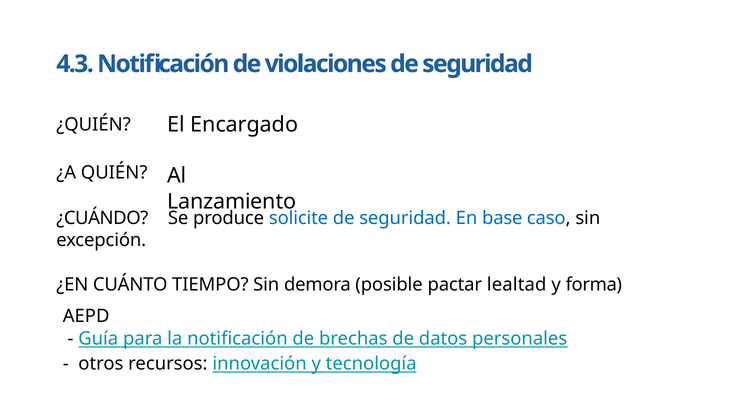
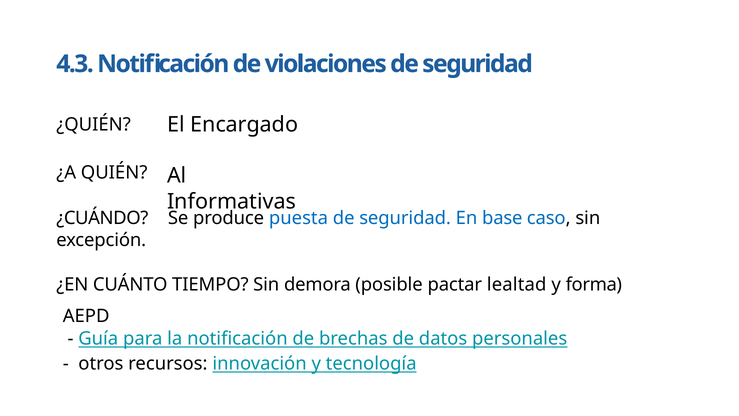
Lanzamiento: Lanzamiento -> Informativas (232, 201)
solicite: solicite -> puesta (298, 218)
